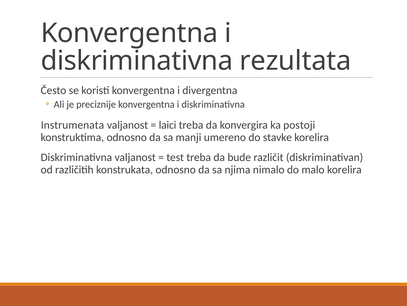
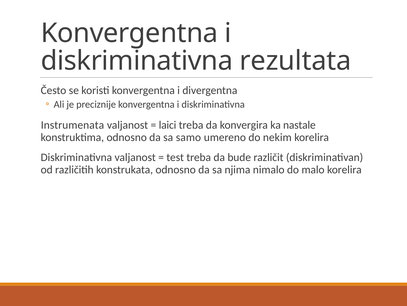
postoji: postoji -> nastale (299, 125)
manji: manji -> samo (188, 137)
stavke: stavke -> nekim (277, 137)
